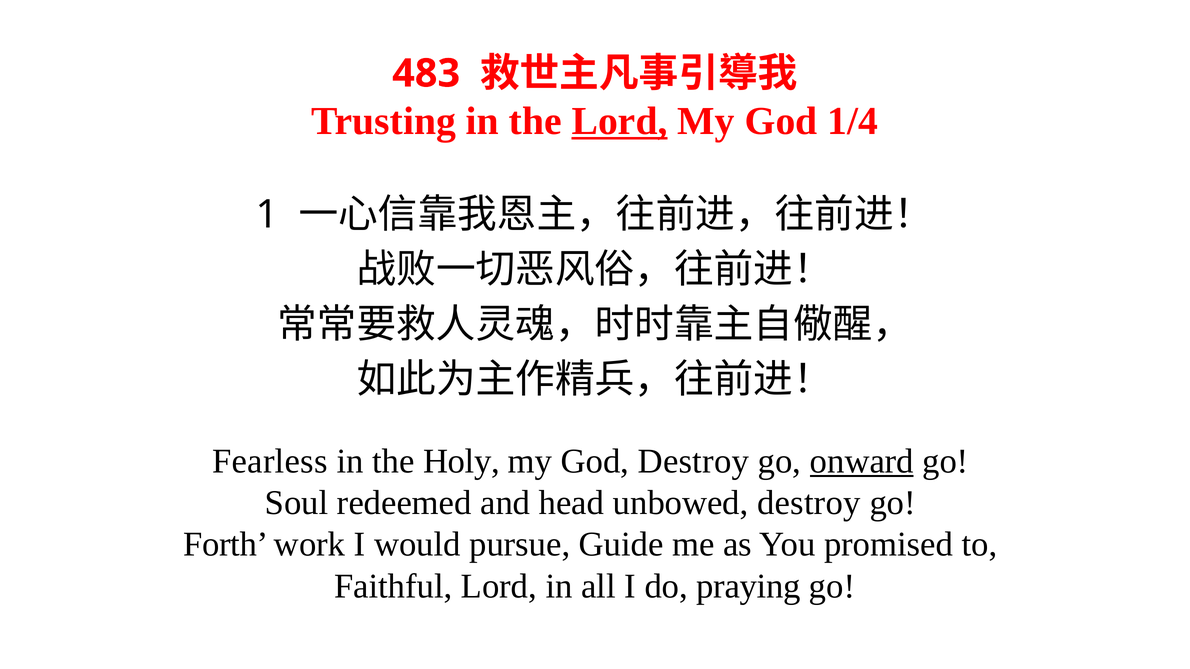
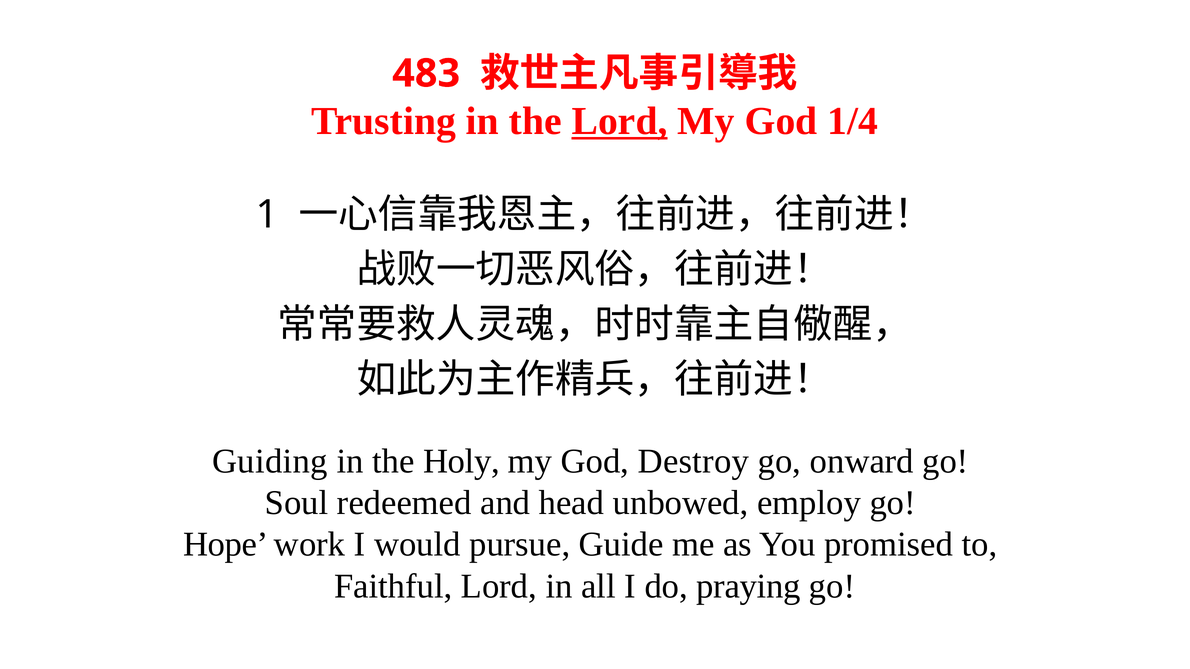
Fearless: Fearless -> Guiding (270, 461)
onward underline: present -> none (862, 461)
unbowed destroy: destroy -> employ (809, 503)
Forth: Forth -> Hope (226, 545)
